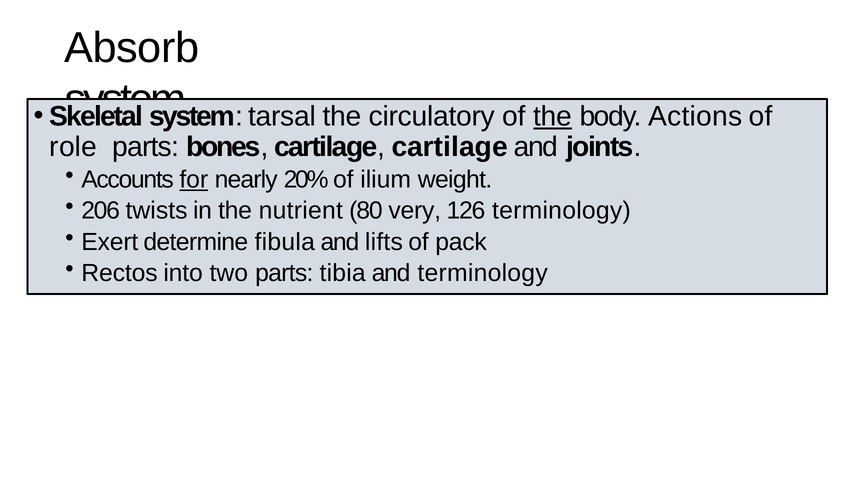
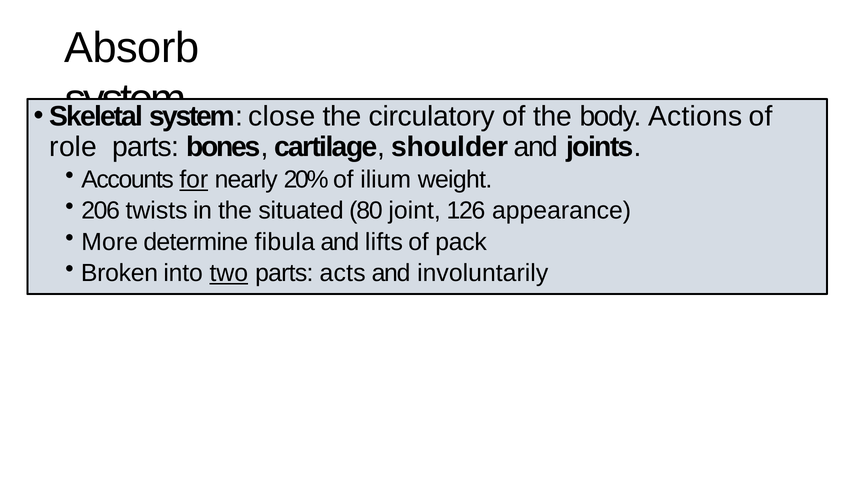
tarsal: tarsal -> close (282, 116)
the underline: present -> none (553, 116)
cartilage cartilage: cartilage -> shoulder (450, 147)
nutrient: nutrient -> situated (301, 211)
very: very -> joint (415, 211)
126 terminology: terminology -> appearance (562, 211)
Exert: Exert -> More (110, 242)
Rectos: Rectos -> Broken (120, 273)
two underline: none -> present (229, 273)
tibia: tibia -> acts (343, 273)
and terminology: terminology -> involuntarily (483, 273)
